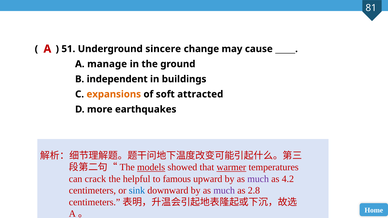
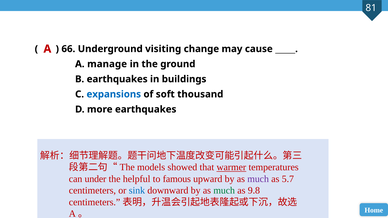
51: 51 -> 66 (68, 49)
sincere: sincere -> visiting (163, 49)
B independent: independent -> earthquakes (117, 79)
expansions colour: orange -> blue (114, 94)
attracted: attracted -> thousand (200, 94)
models underline: present -> none (151, 167)
crack: crack -> under (95, 179)
4.2: 4.2 -> 5.7 (288, 179)
much colour: purple -> green (224, 191)
2.8: 2.8 -> 9.8 (254, 191)
